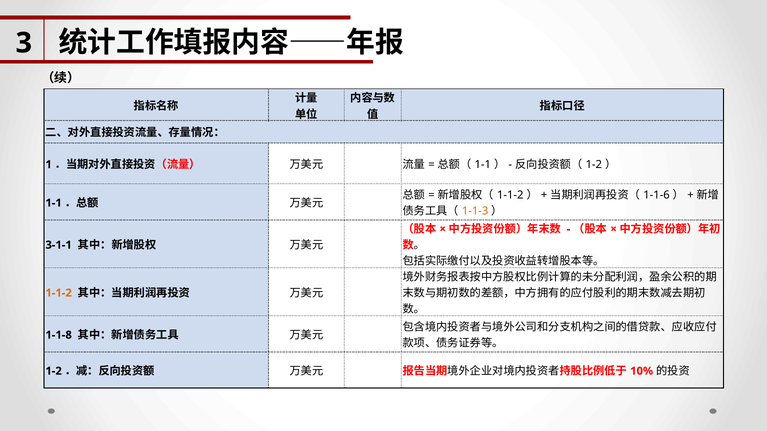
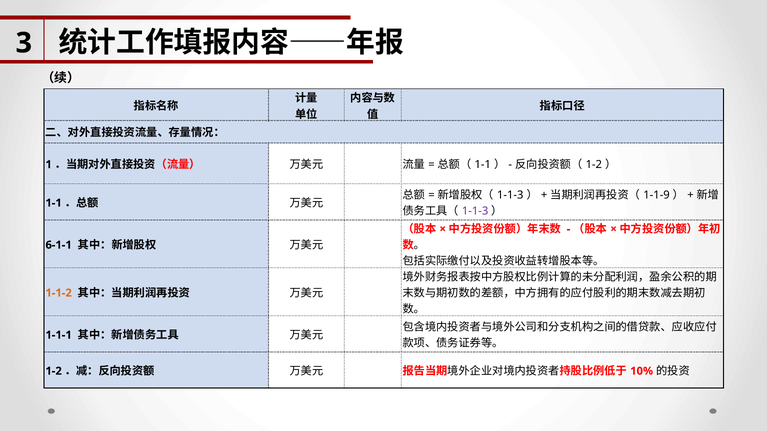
1-1-2: 1-1-2 -> 1-1-3 (510, 195)
1-1-6: 1-1-6 -> 1-1-9 (657, 195)
1-1-3 colour: orange -> purple (475, 211)
3-1-1: 3-1-1 -> 6-1-1 (59, 245)
1-1-8: 1-1-8 -> 1-1-1 (59, 335)
